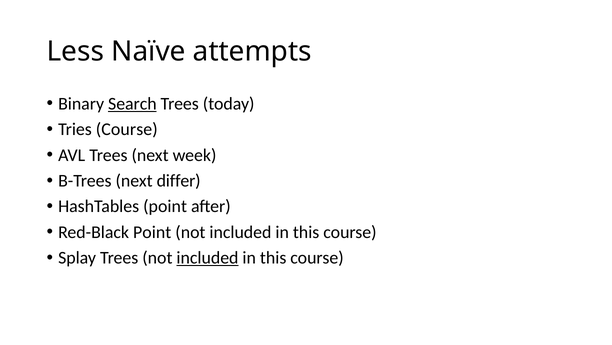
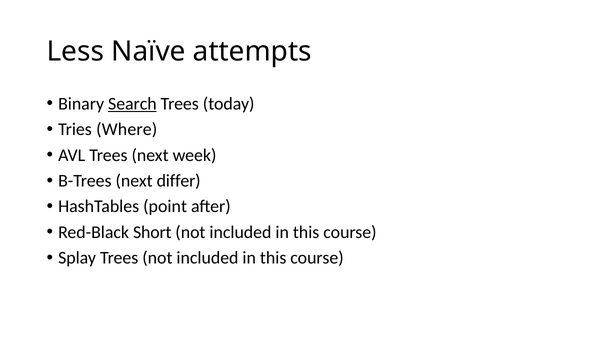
Tries Course: Course -> Where (127, 129)
Red-Black Point: Point -> Short (152, 232)
included underline: present -> none (207, 257)
